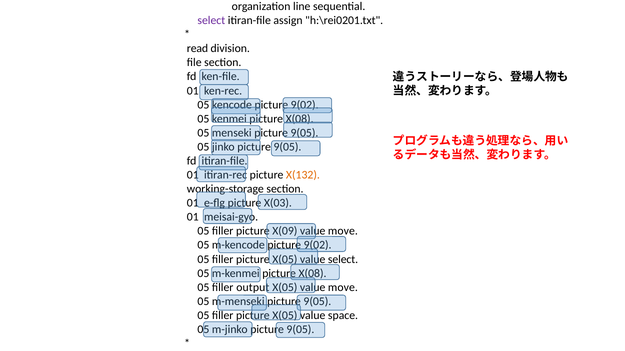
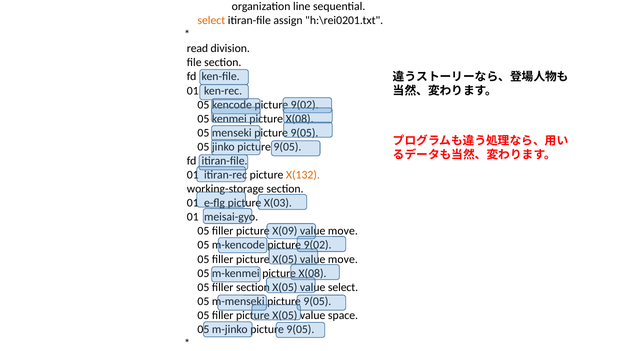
select colour: purple -> orange (211, 21)
select: select -> move (343, 260)
filler output: output -> section (253, 288)
move: move -> select (343, 288)
